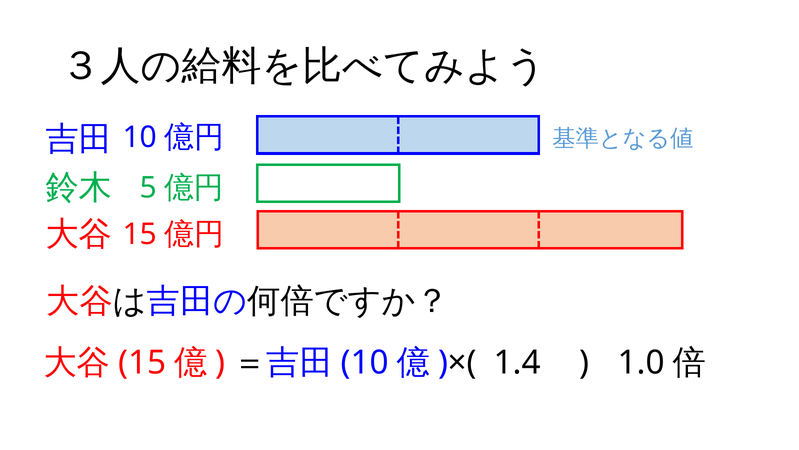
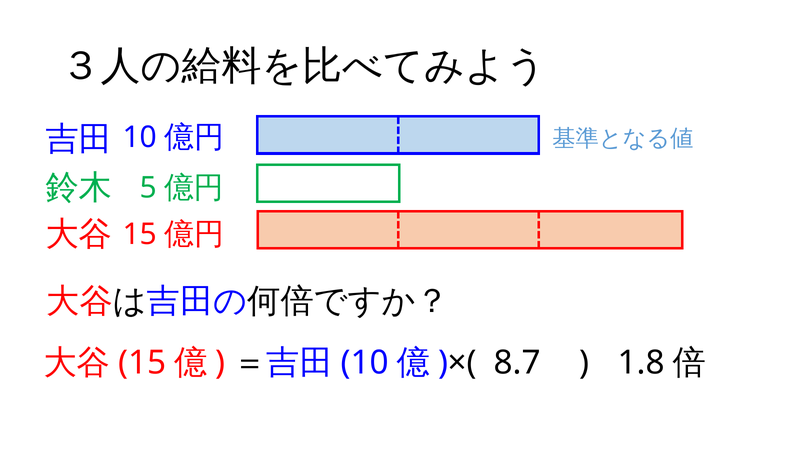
1.4: 1.4 -> 8.7 (517, 362)
1.0: 1.0 -> 1.8 (641, 362)
